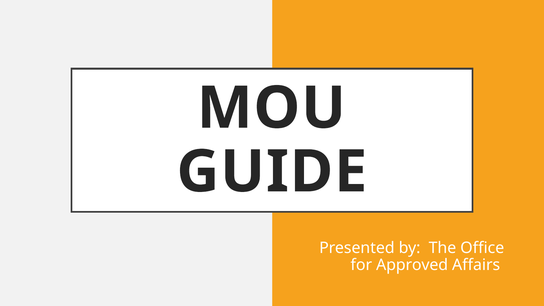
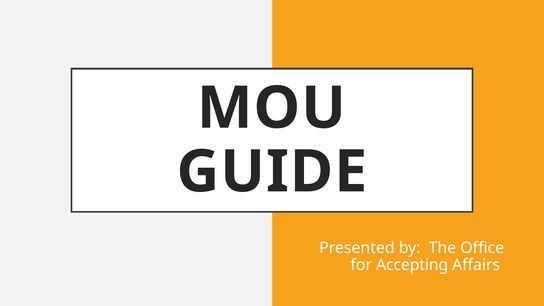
Approved: Approved -> Accepting (412, 265)
